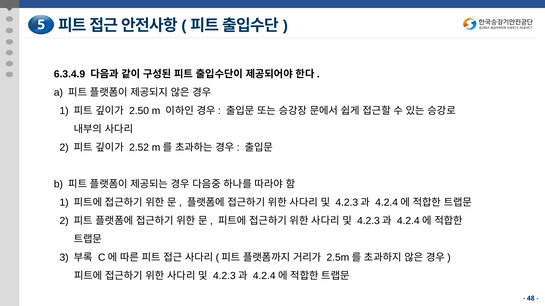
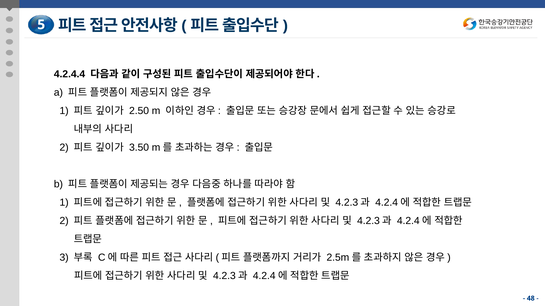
6.3.4.9: 6.3.4.9 -> 4.2.4.4 (70, 74)
2.52: 2.52 -> 3.50 (139, 148)
